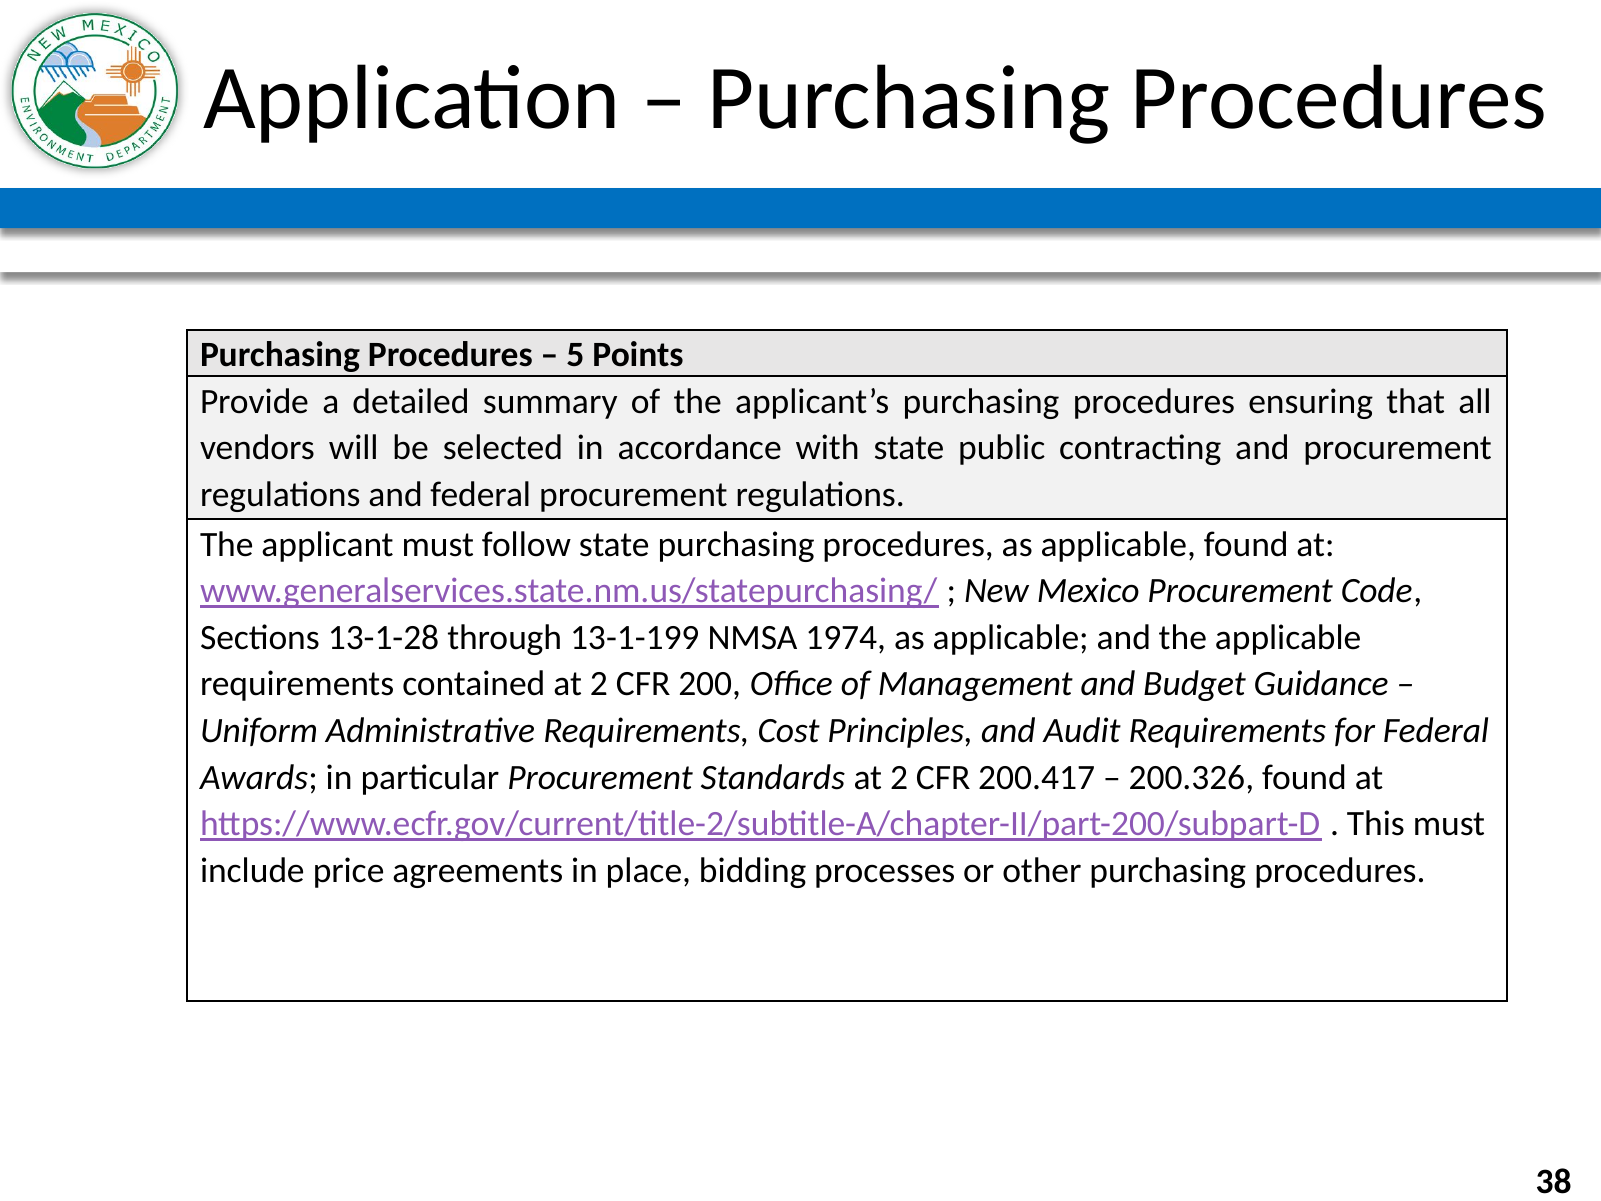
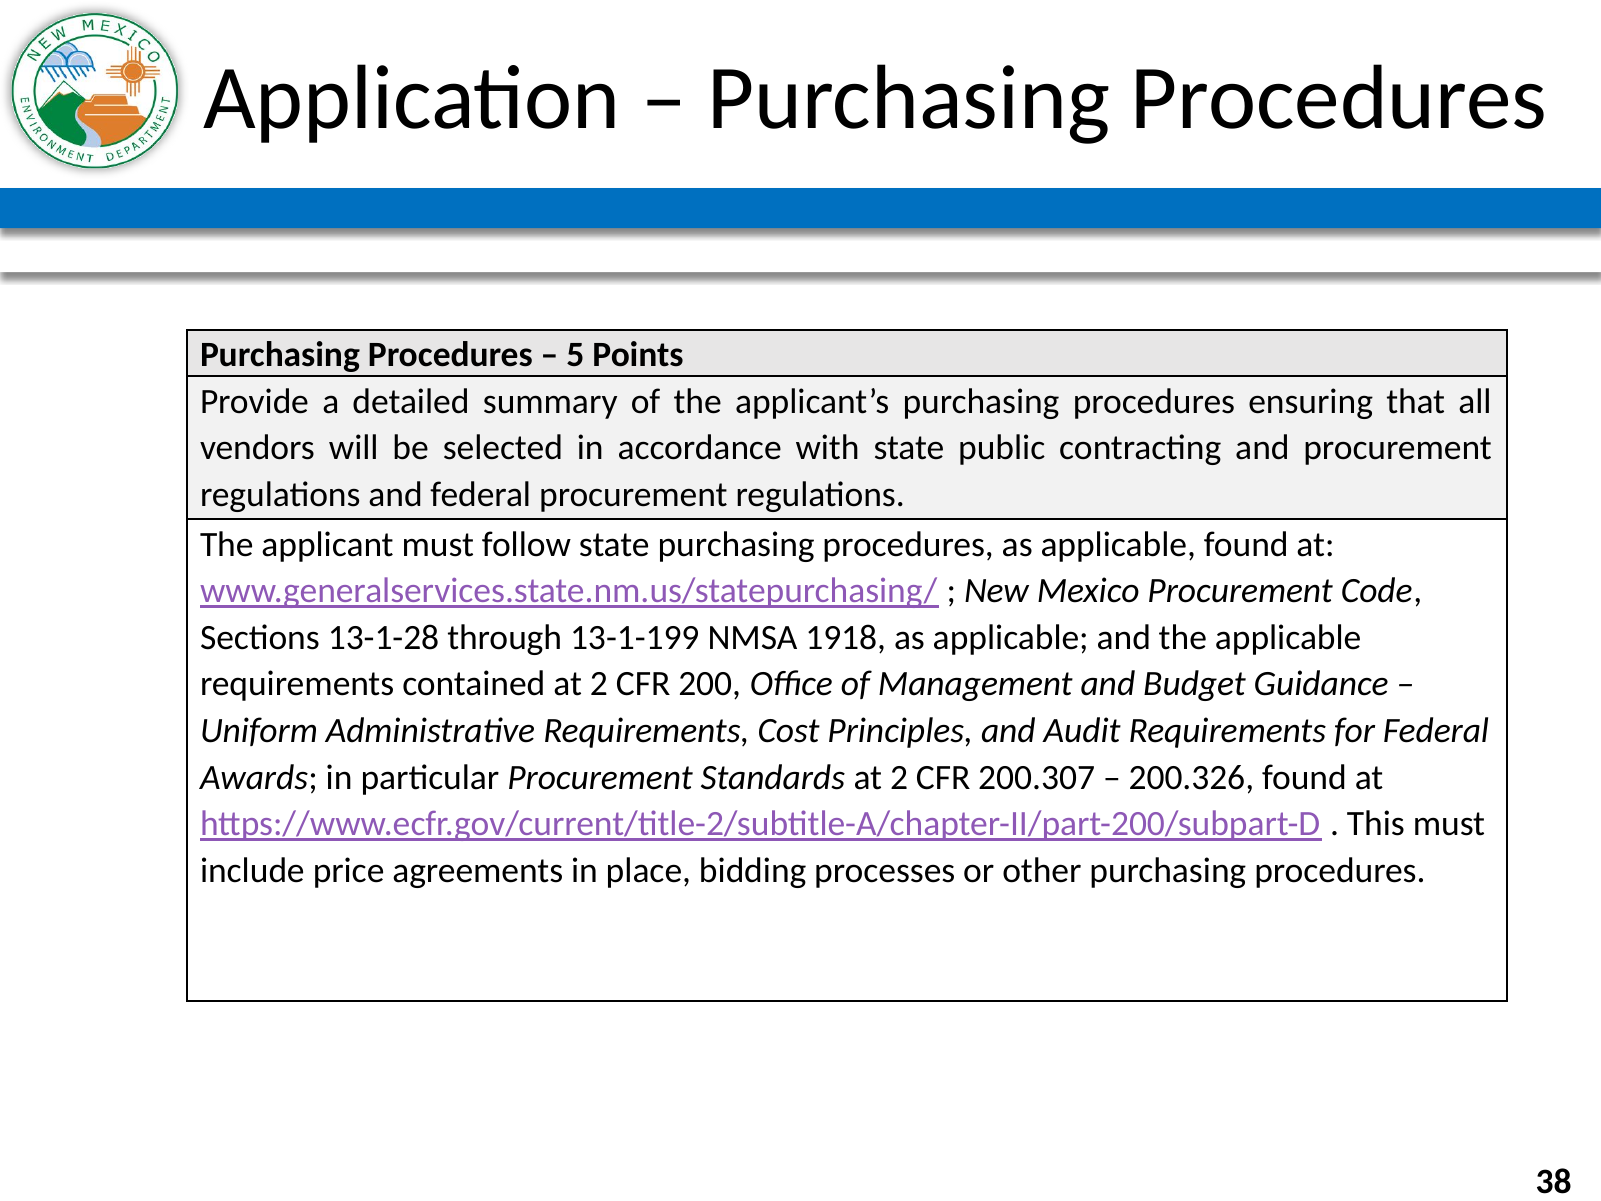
1974: 1974 -> 1918 (846, 638)
200.417: 200.417 -> 200.307 (1037, 777)
